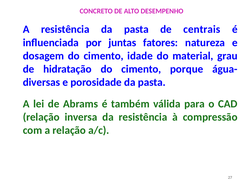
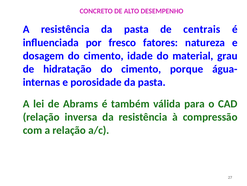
juntas: juntas -> fresco (122, 42)
diversas: diversas -> internas (41, 82)
